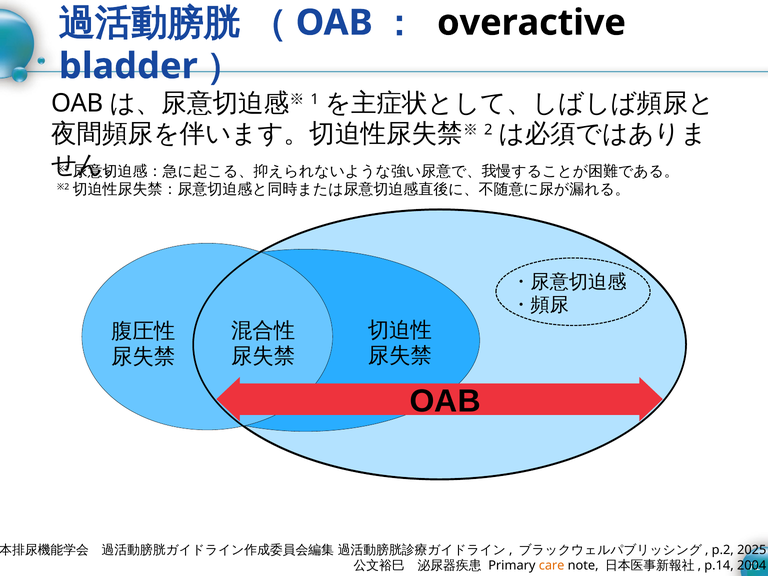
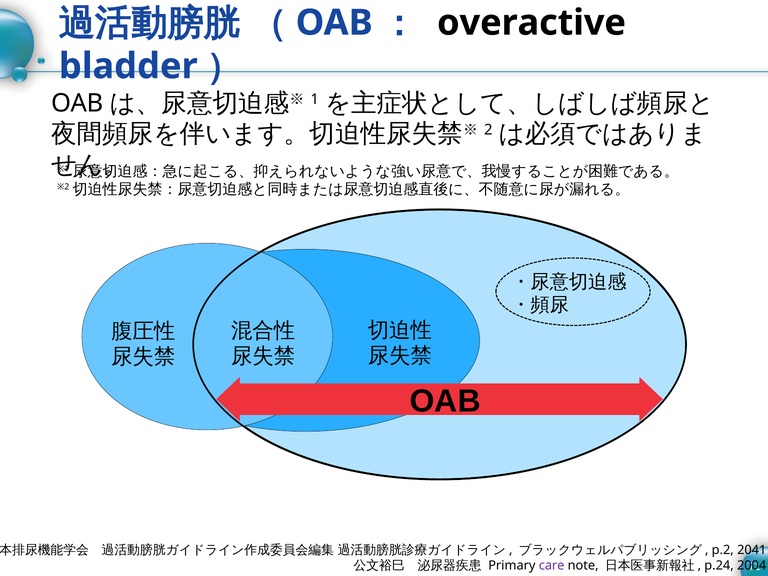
2025: 2025 -> 2041 (752, 550)
care colour: orange -> purple (552, 565)
p.14: p.14 -> p.24 (719, 565)
